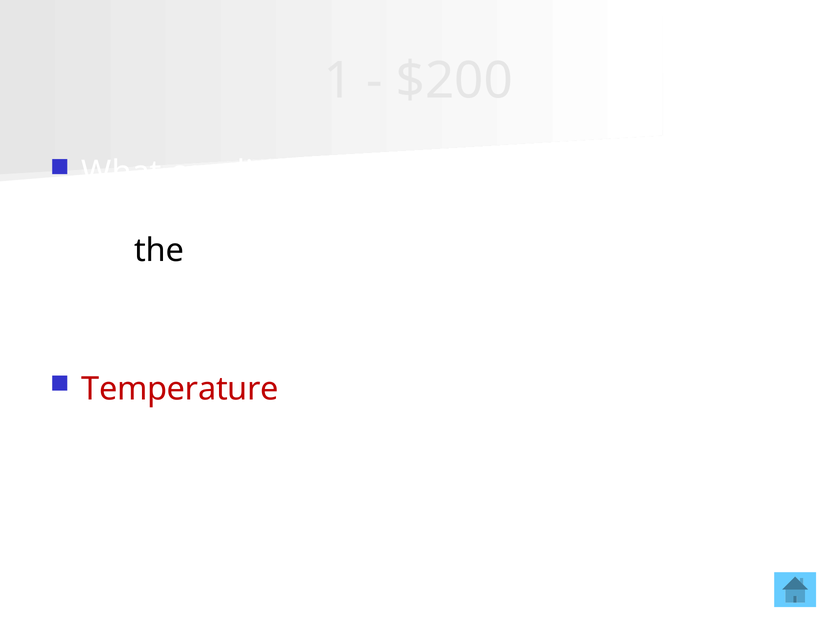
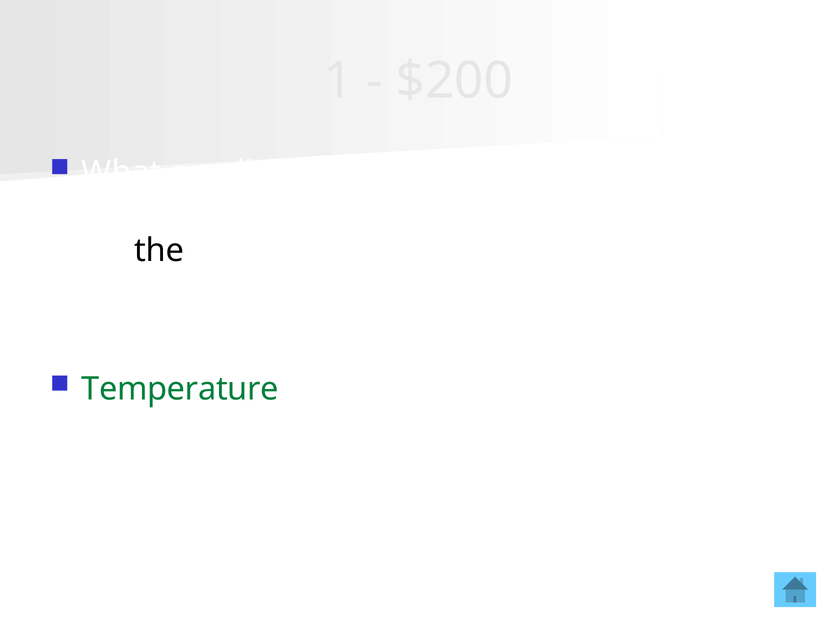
Temperature colour: red -> green (180, 389)
